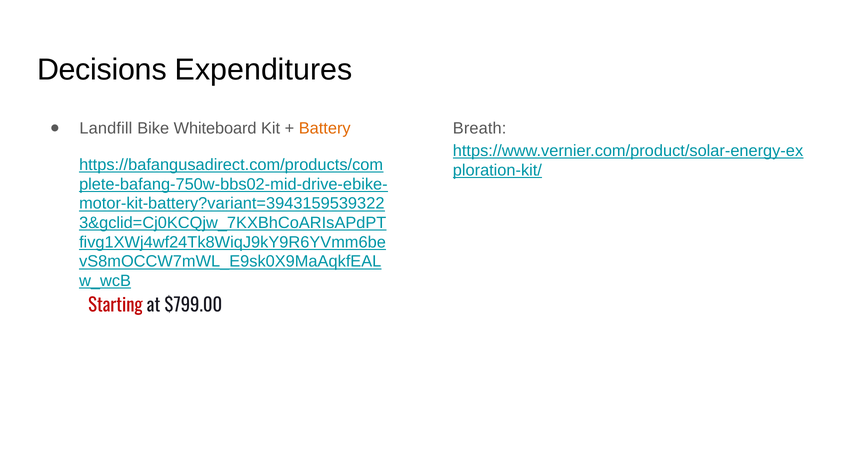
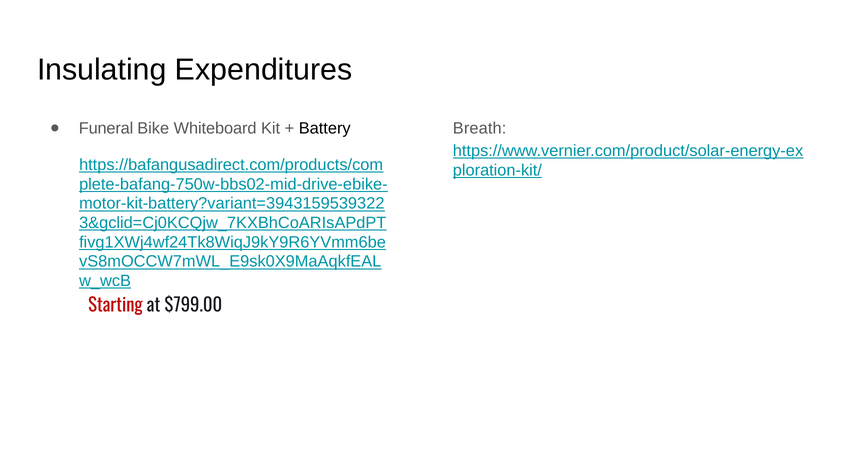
Decisions: Decisions -> Insulating (102, 70)
Landfill: Landfill -> Funeral (106, 128)
Battery colour: orange -> black (325, 128)
